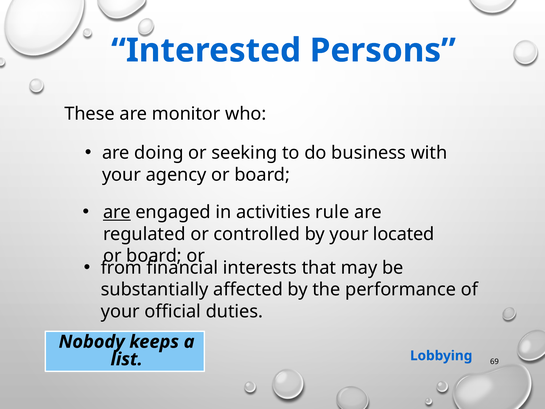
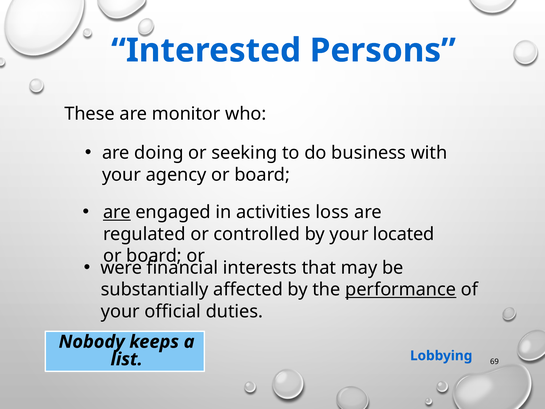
rule: rule -> loss (332, 212)
from: from -> were (121, 268)
performance underline: none -> present (401, 289)
